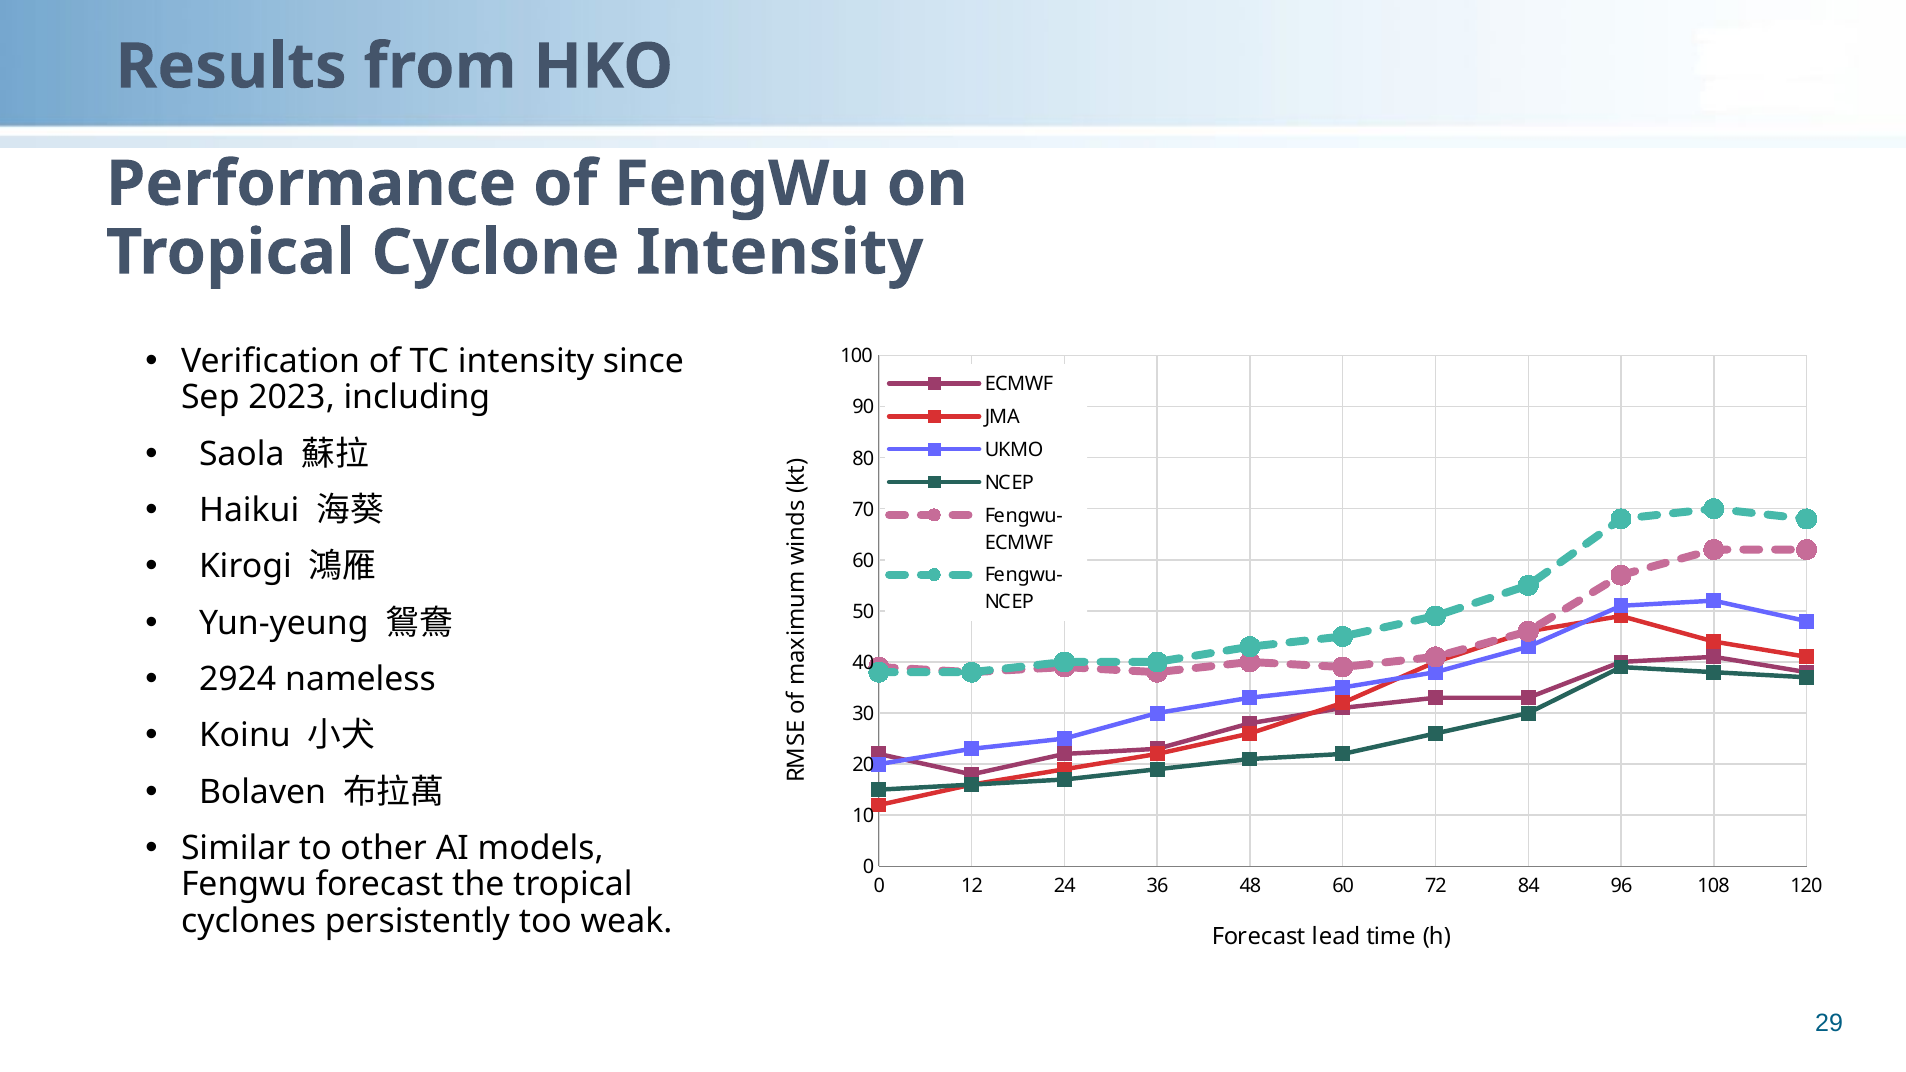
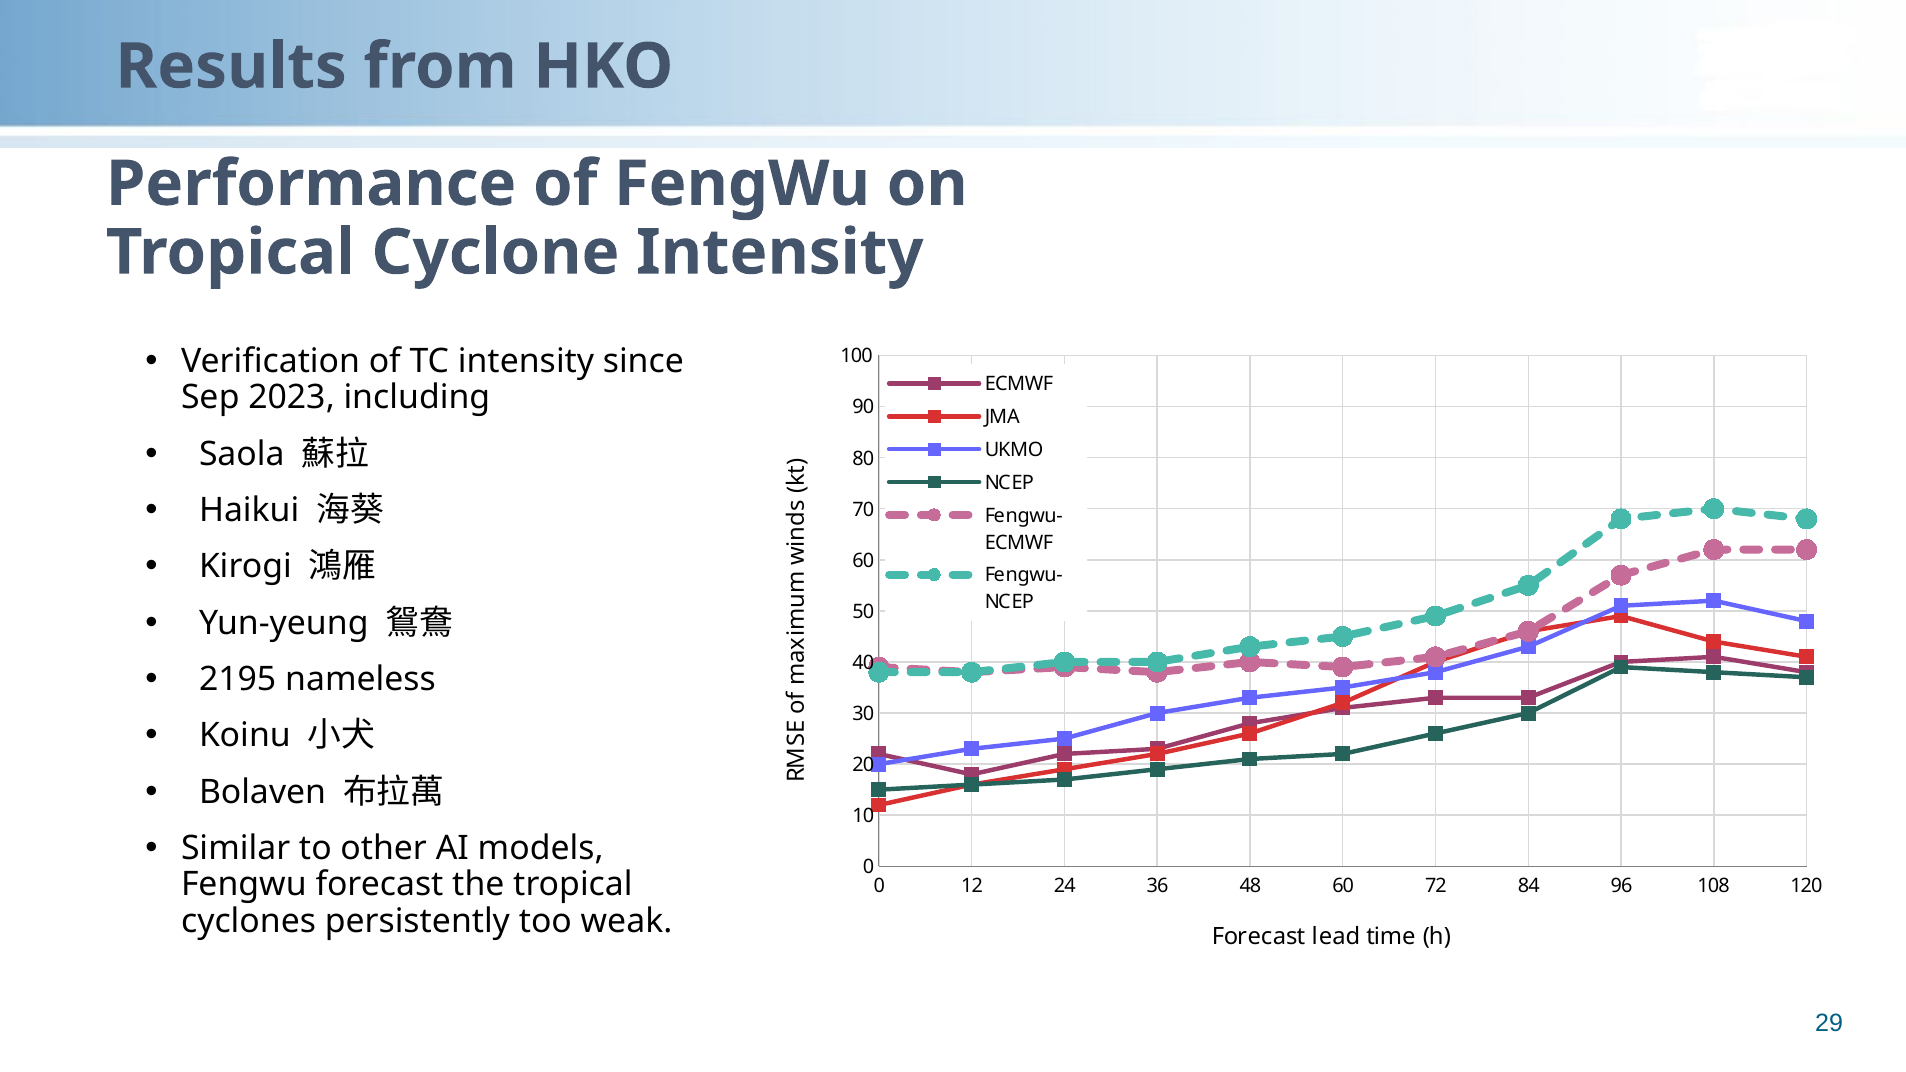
2924: 2924 -> 2195 (238, 679)
